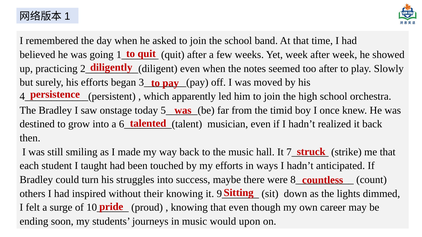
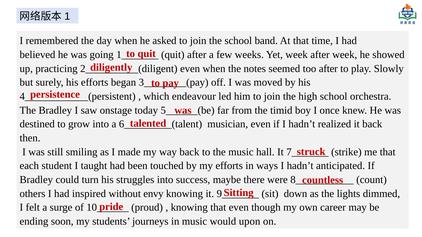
apparently: apparently -> endeavour (194, 97)
their: their -> envy (153, 194)
